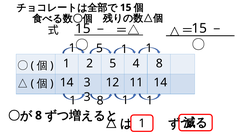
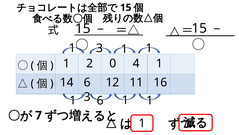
1 5: 5 -> 3 (99, 48)
2 5: 5 -> 0 (113, 63)
4 8: 8 -> 1 (159, 63)
14 3: 3 -> 6 (87, 82)
11 14: 14 -> 16 (160, 82)
1 8: 8 -> 6 (100, 100)
8: 8 -> 7 (39, 115)
